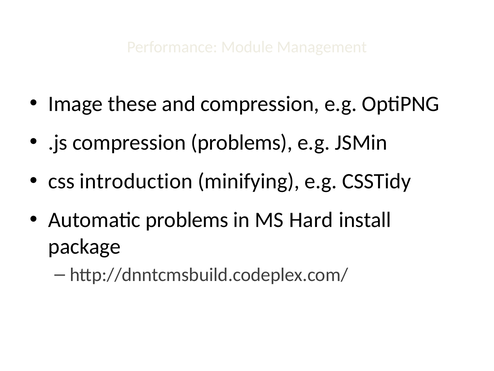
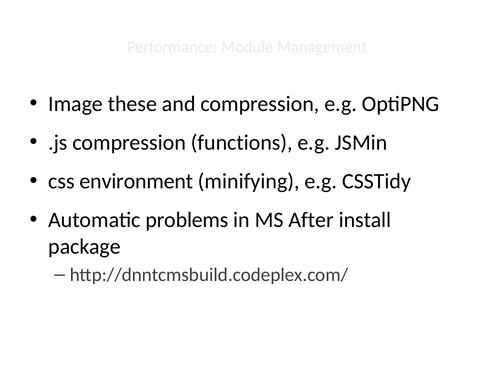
compression problems: problems -> functions (242, 142)
introduction: introduction -> environment (136, 181)
Hard: Hard -> After (311, 220)
